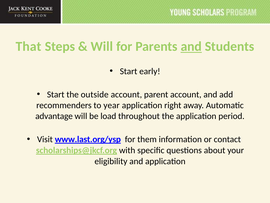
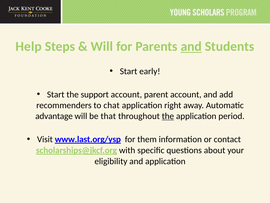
That: That -> Help (29, 46)
outside: outside -> support (95, 94)
year: year -> chat (112, 105)
load: load -> that (108, 116)
the underline: none -> present (168, 116)
